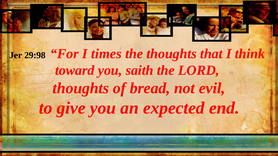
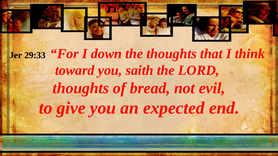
29:98: 29:98 -> 29:33 (35, 55)
times: times -> down (106, 54)
